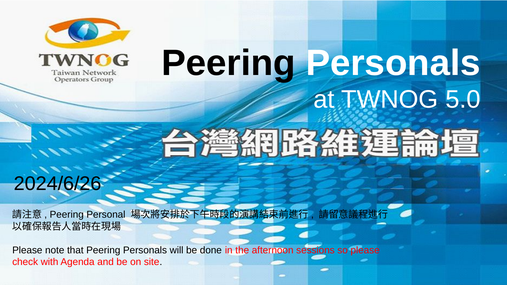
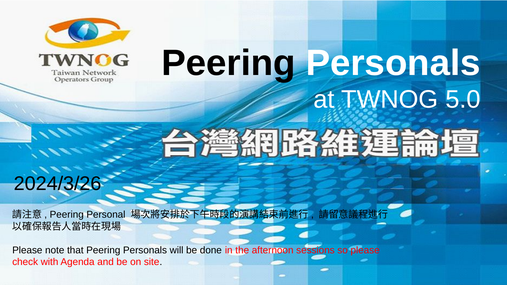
2024/6/26: 2024/6/26 -> 2024/3/26 (58, 184)
